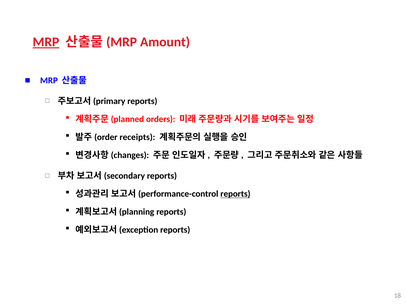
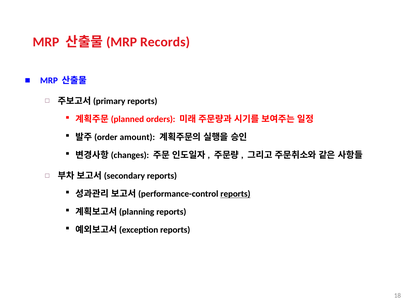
MRP underline: present -> none (46, 42)
Amount: Amount -> Records (165, 42)
receipts: receipts -> amount (137, 138)
